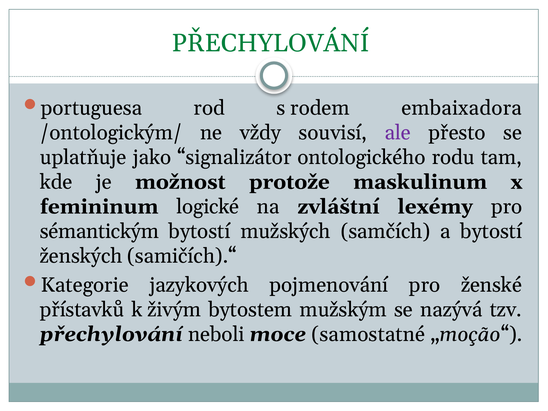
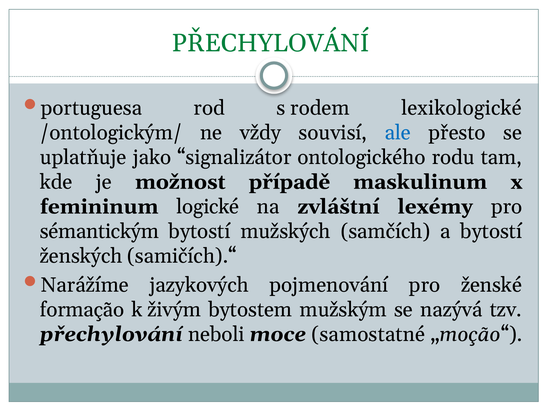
embaixadora: embaixadora -> lexikologické (462, 108)
ale colour: purple -> blue (398, 133)
protože: protože -> případě (290, 182)
Kategorie: Kategorie -> Narážíme (85, 285)
přístavků: přístavků -> formação (82, 310)
